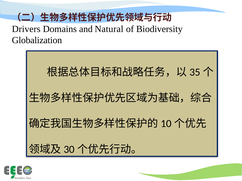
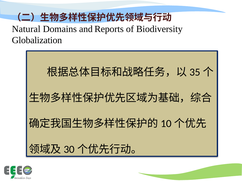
Drivers: Drivers -> Natural (26, 29)
Natural: Natural -> Reports (109, 29)
